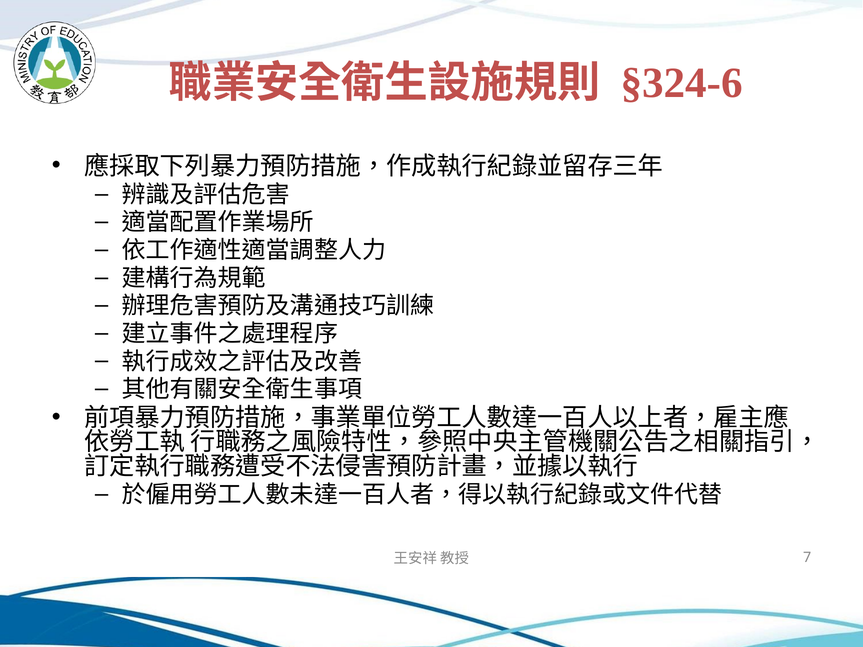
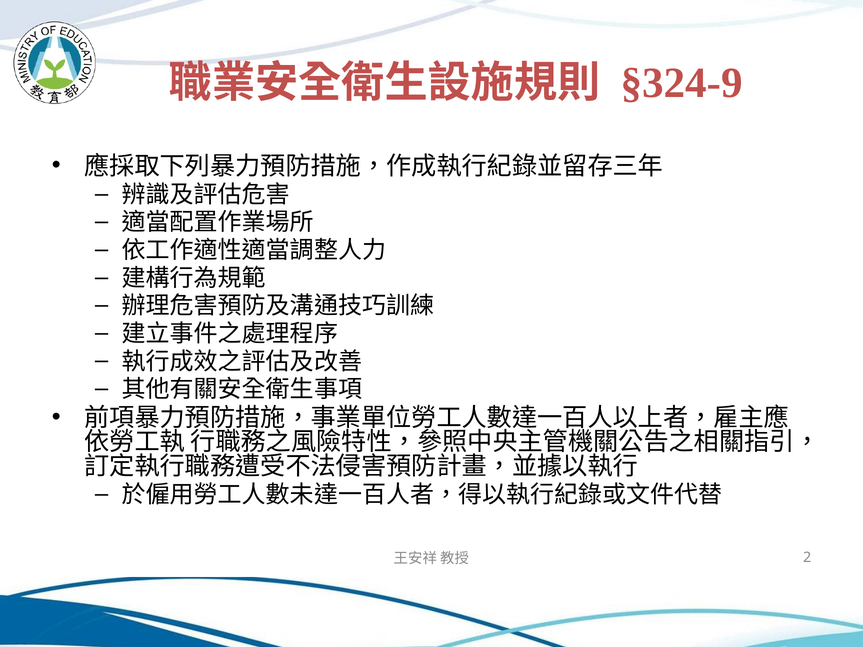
§324-6: §324-6 -> §324-9 (682, 83)
7: 7 -> 2 (807, 558)
